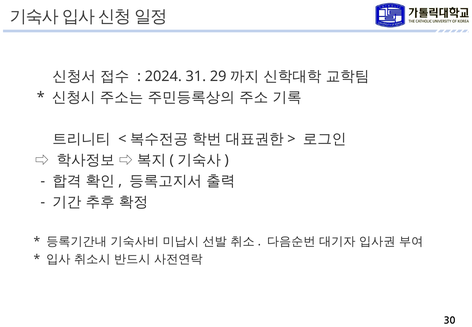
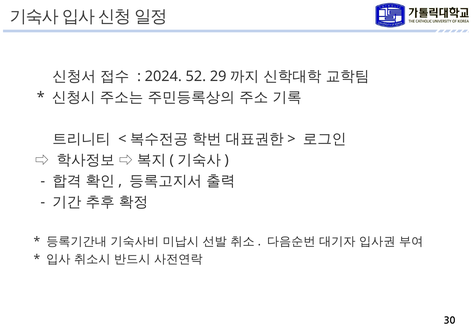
31: 31 -> 52 (196, 76)
